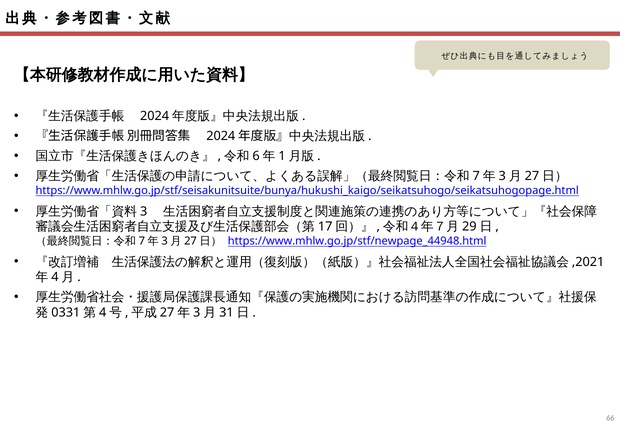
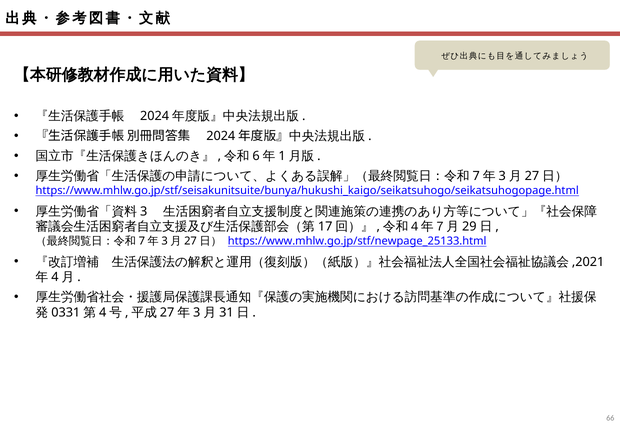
https://www.mhlw.go.jp/stf/newpage_44948.html: https://www.mhlw.go.jp/stf/newpage_44948.html -> https://www.mhlw.go.jp/stf/newpage_25133.html (357, 241)
